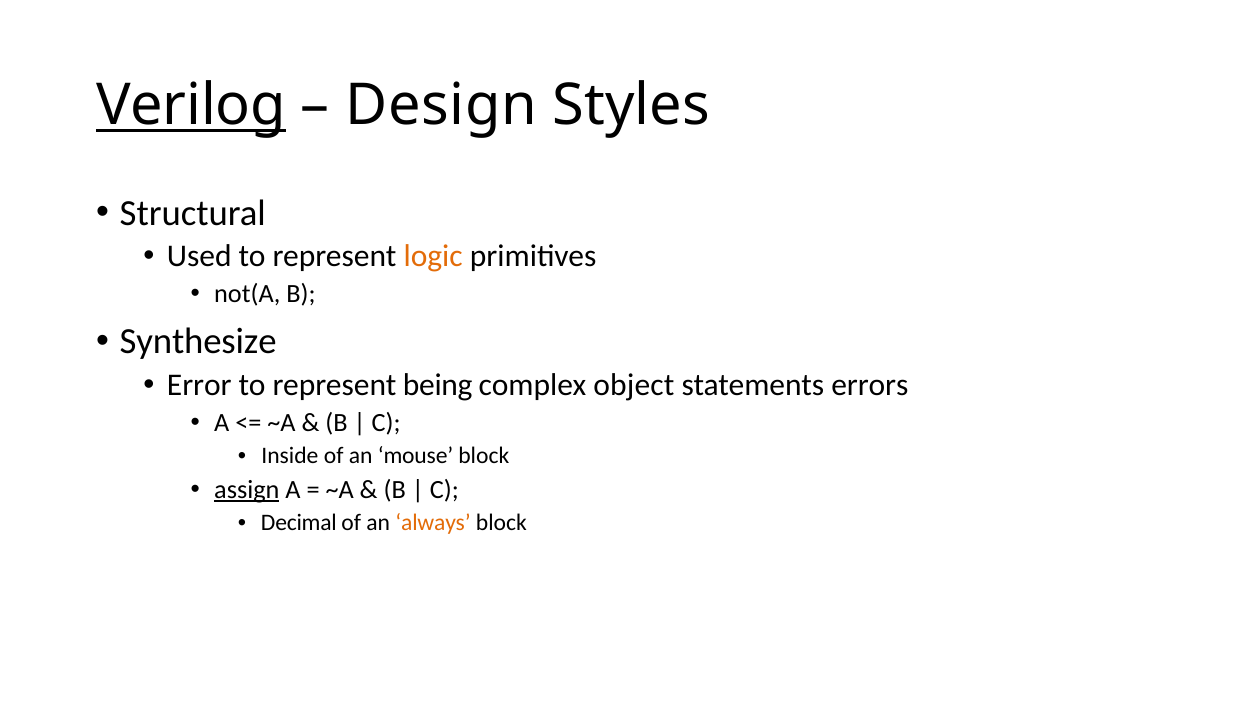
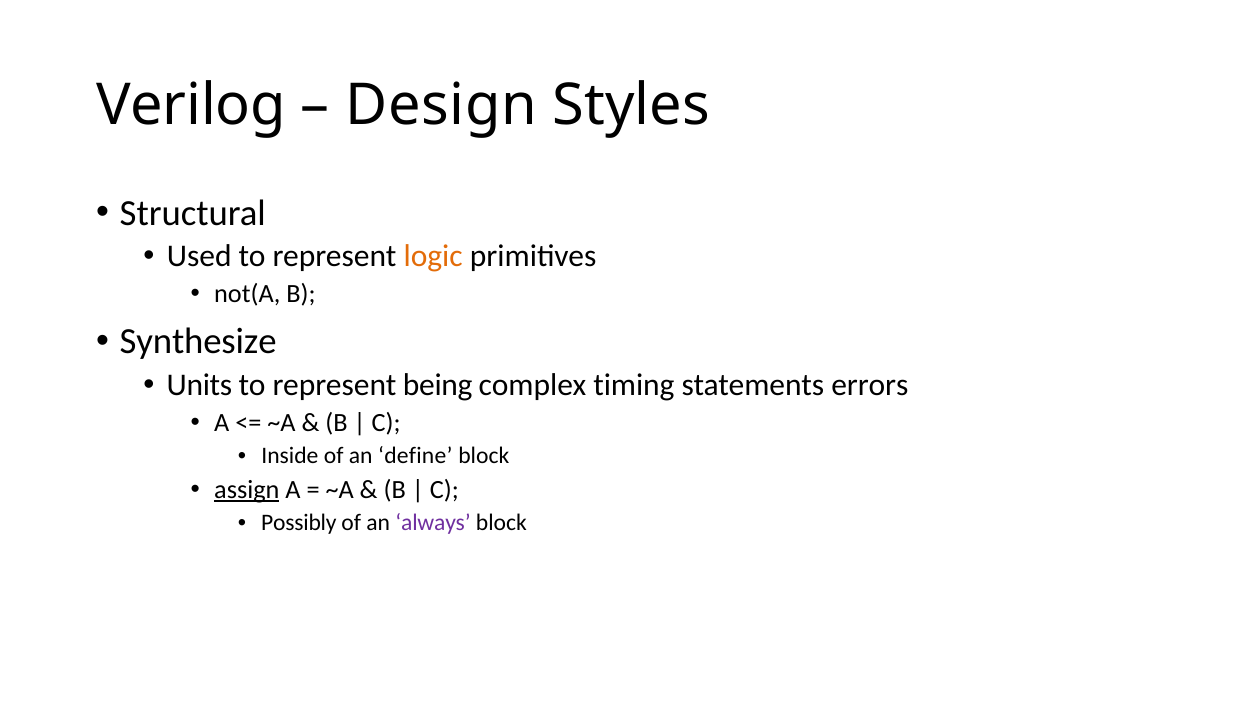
Verilog underline: present -> none (191, 106)
Error: Error -> Units (199, 385)
object: object -> timing (634, 385)
mouse: mouse -> define (415, 456)
Decimal: Decimal -> Possibly (299, 523)
always colour: orange -> purple (433, 523)
